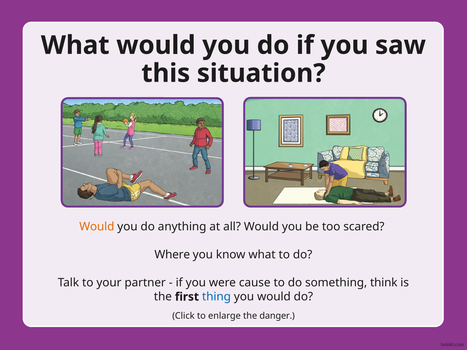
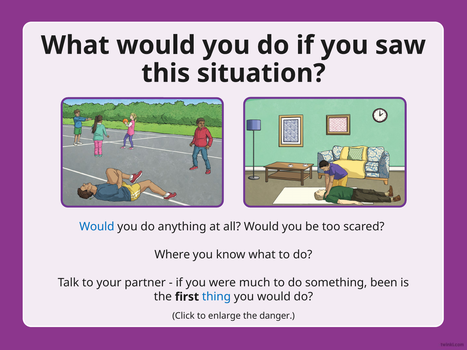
Would colour: orange -> blue (97, 227)
cause: cause -> much (255, 283)
think: think -> been (384, 283)
